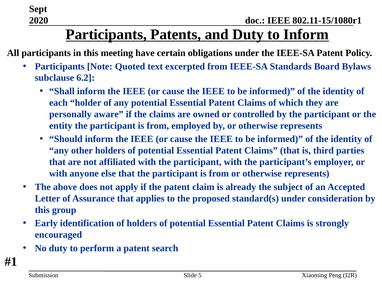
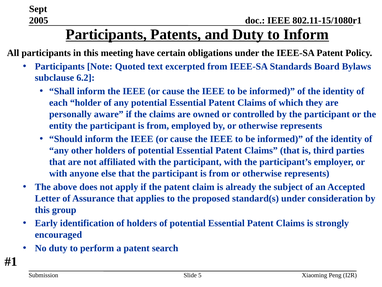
2020: 2020 -> 2005 (39, 20)
